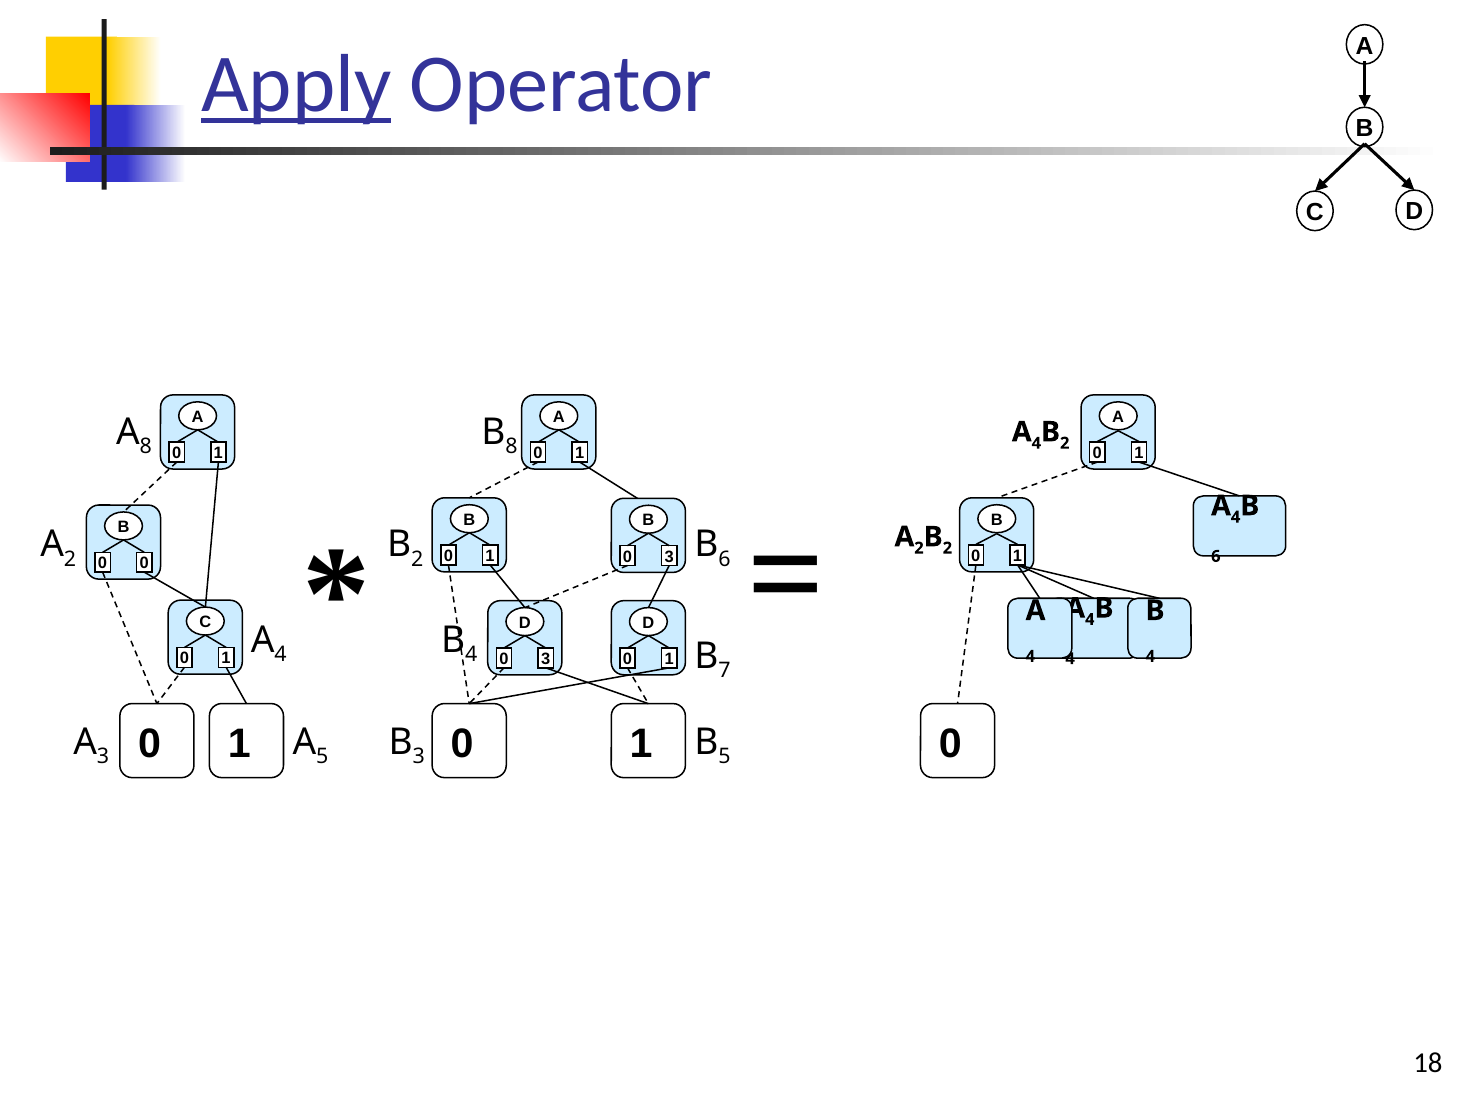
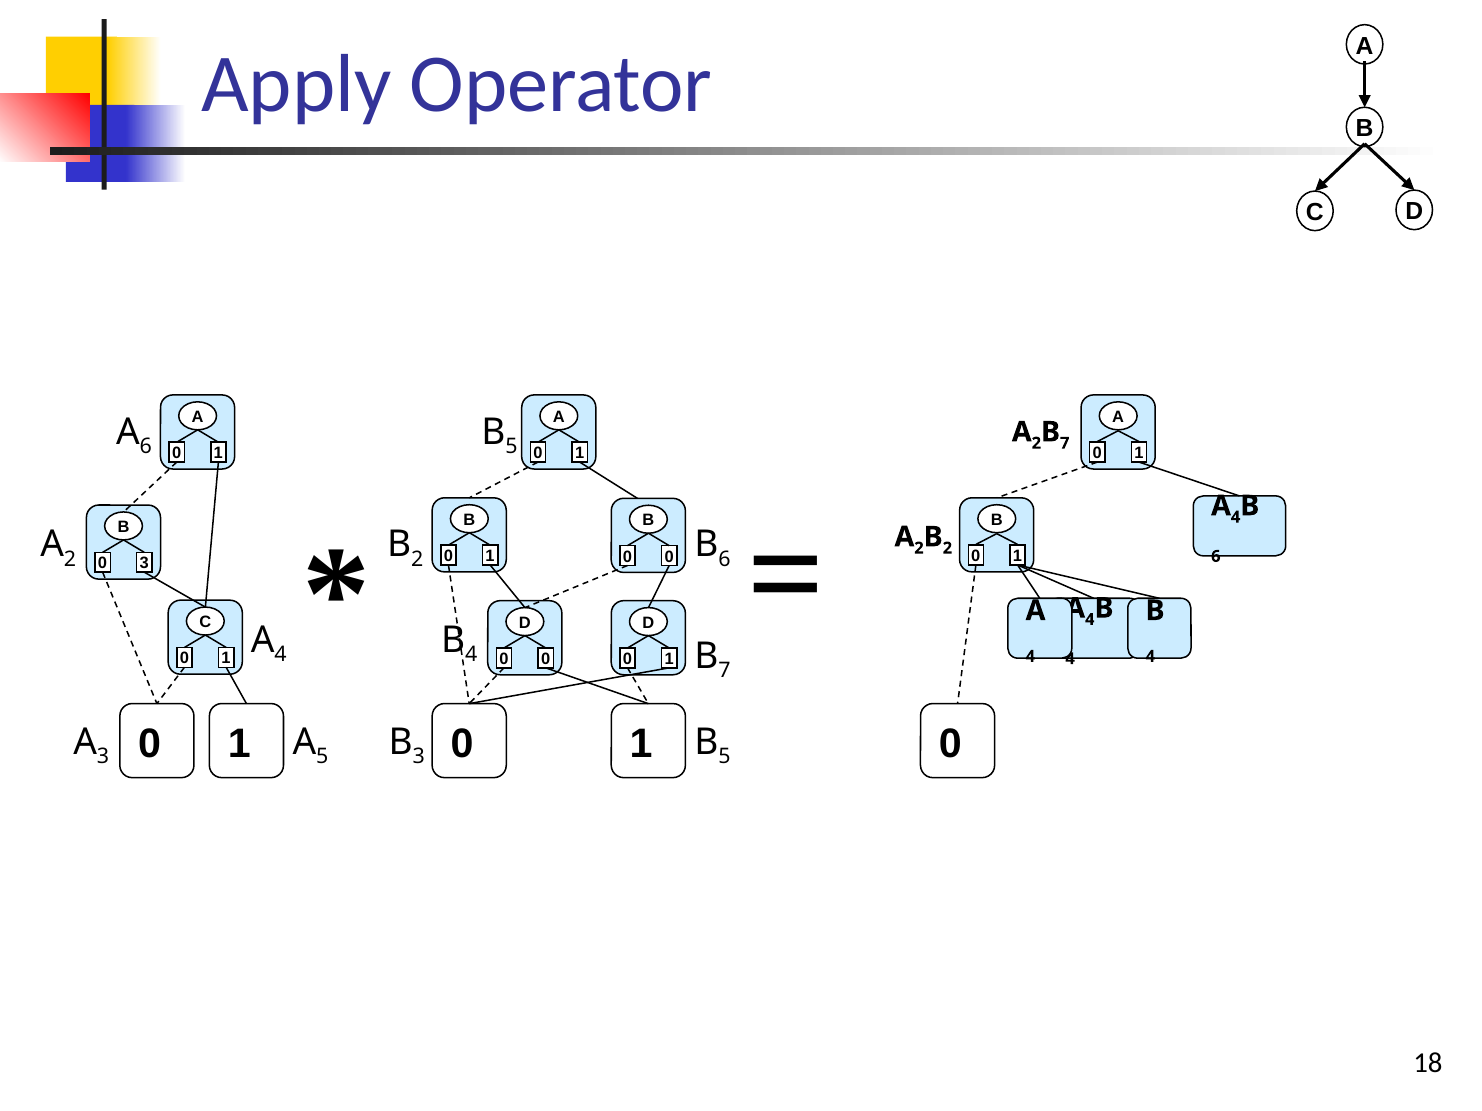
Apply underline: present -> none (296, 85)
A 8: 8 -> 6 (146, 447)
8: 8 -> 5 (511, 447)
4: 4 -> 2 (1036, 443)
2: 2 -> 7 (1065, 443)
3: 3 -> 0 (669, 557)
0 0: 0 -> 3 (144, 564)
3: 3 -> 0 (546, 659)
